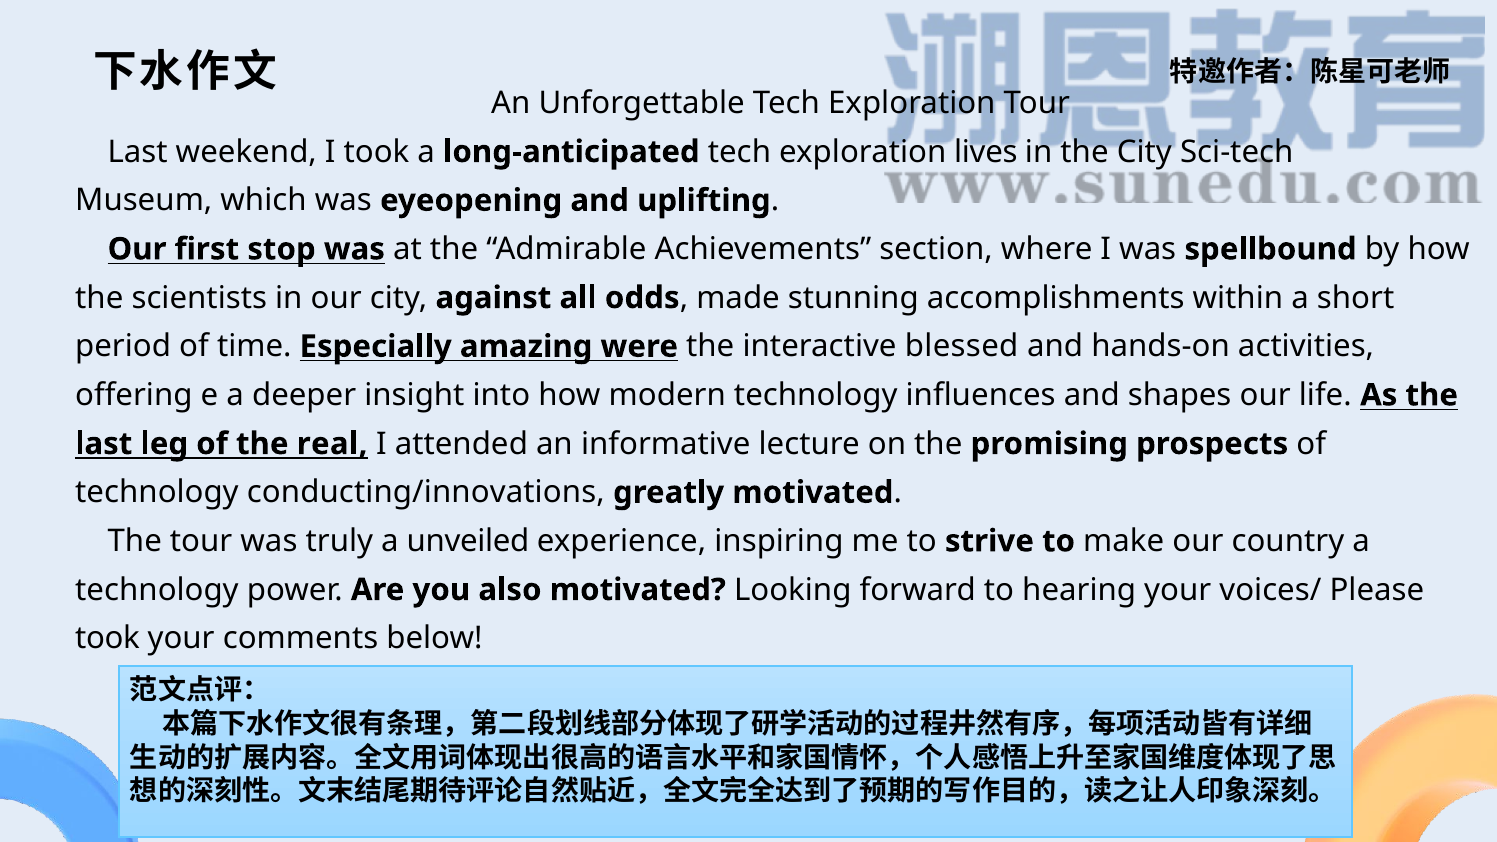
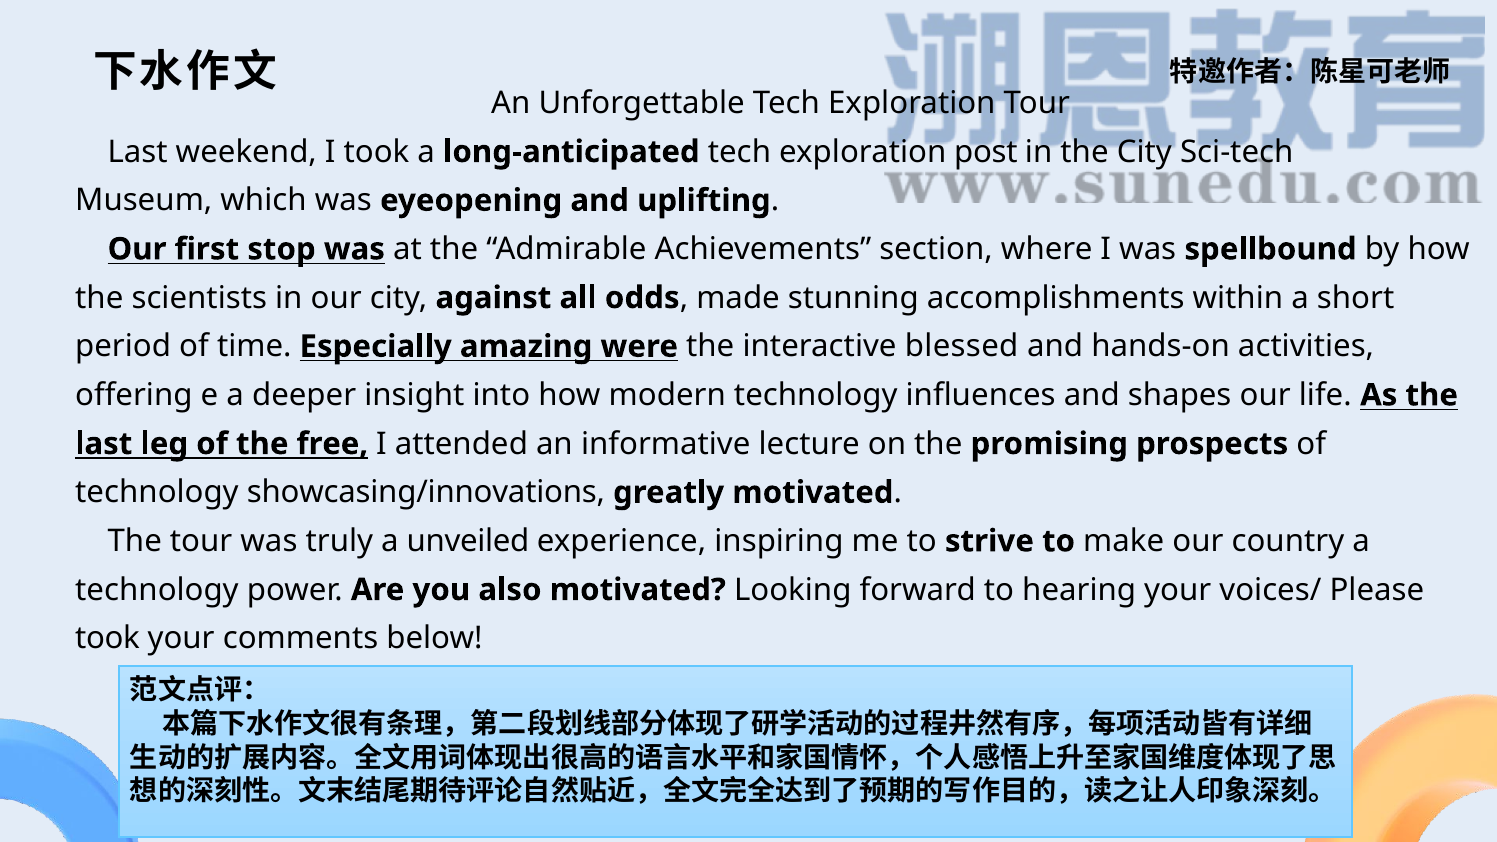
lives: lives -> post (986, 152)
real: real -> free (332, 444)
conducting/innovations: conducting/innovations -> showcasing/innovations (426, 493)
